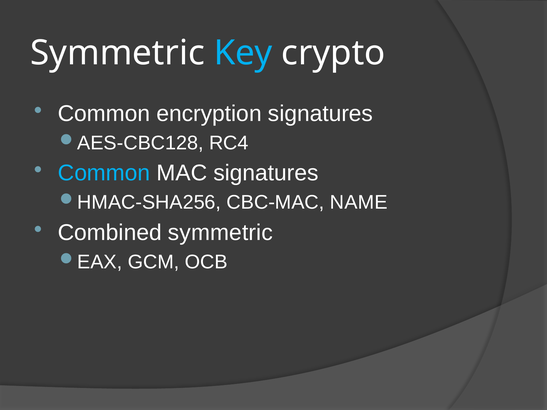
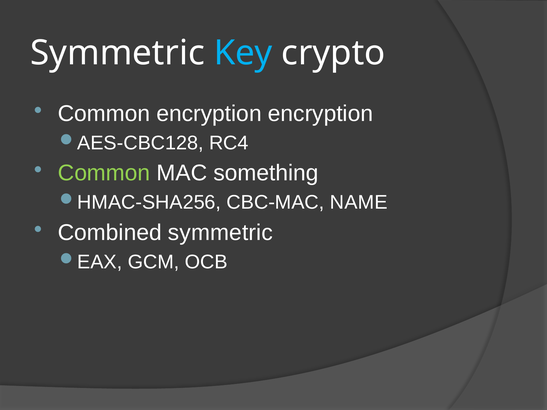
encryption signatures: signatures -> encryption (321, 114)
Common colour: light blue -> light green (104, 173)
MAC signatures: signatures -> something (266, 173)
